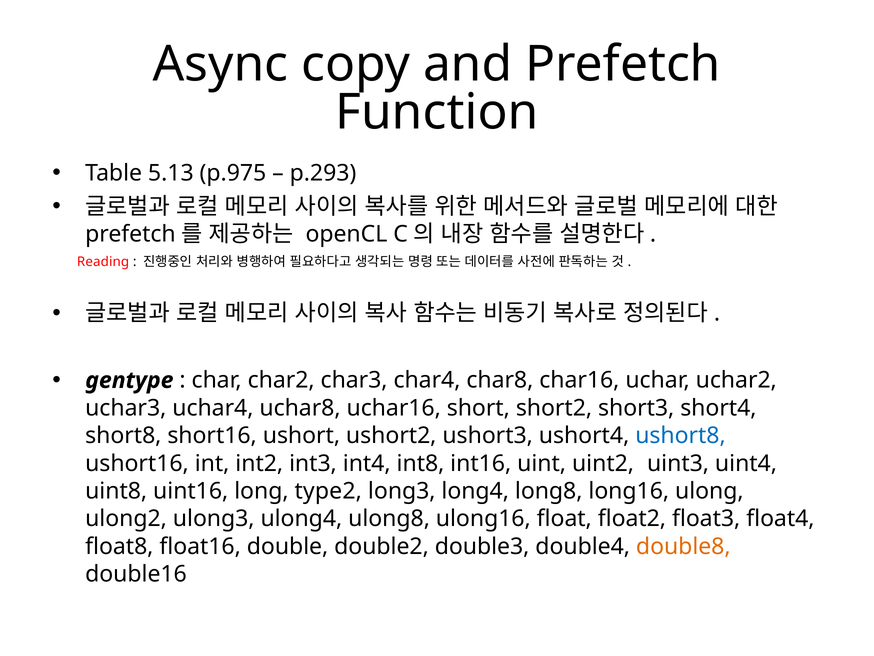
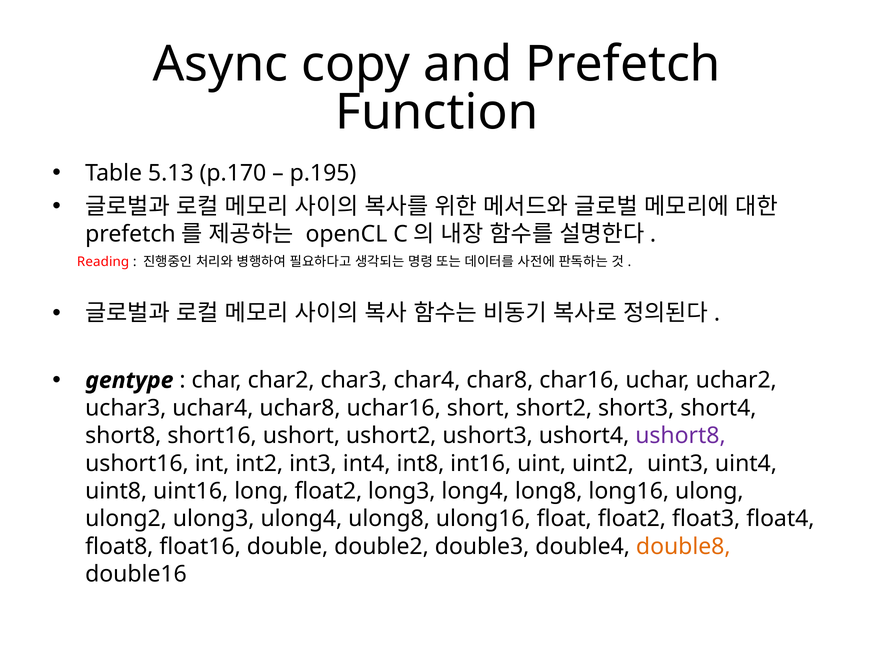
p.975: p.975 -> p.170 (233, 173)
p.293: p.293 -> p.195 (323, 173)
ushort8 colour: blue -> purple (680, 435)
long type2: type2 -> float2 (328, 491)
